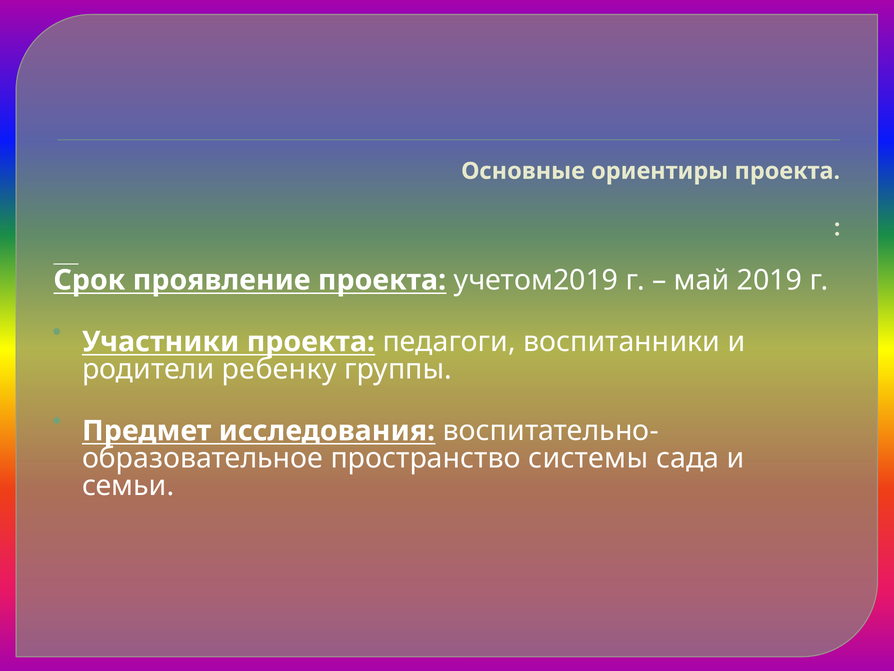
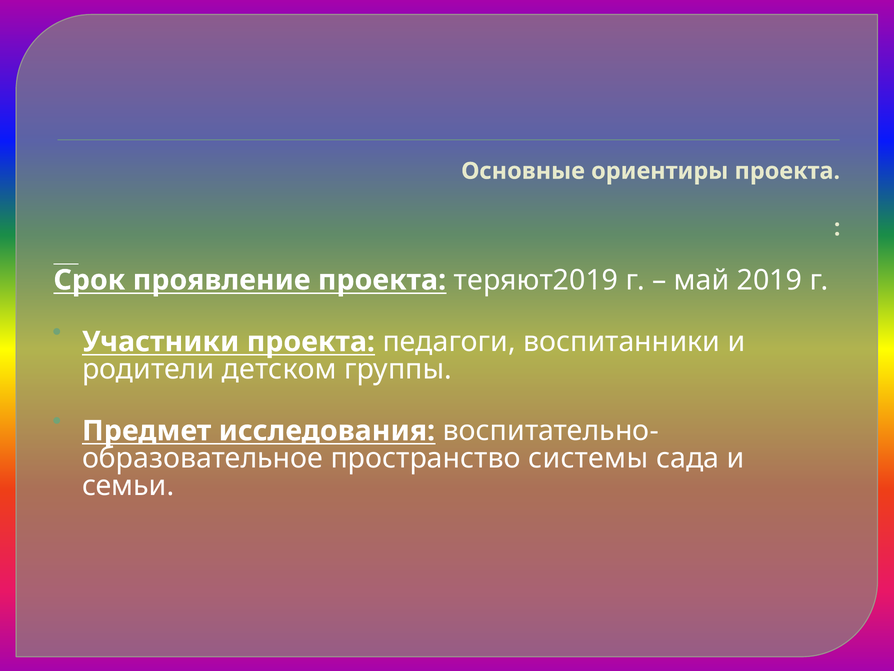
учетом2019: учетом2019 -> теряют2019 (536, 280)
ребенку: ребенку -> детском (279, 369)
